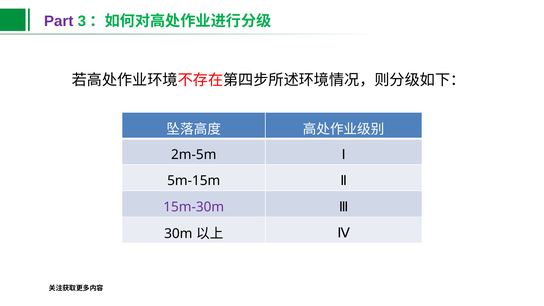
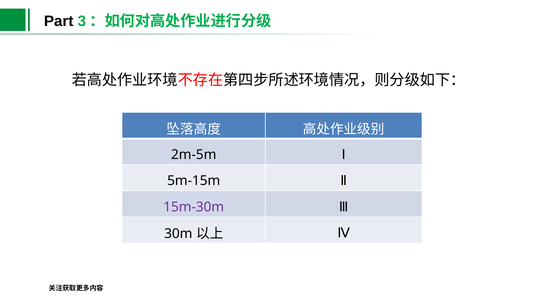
Part colour: purple -> black (59, 21)
